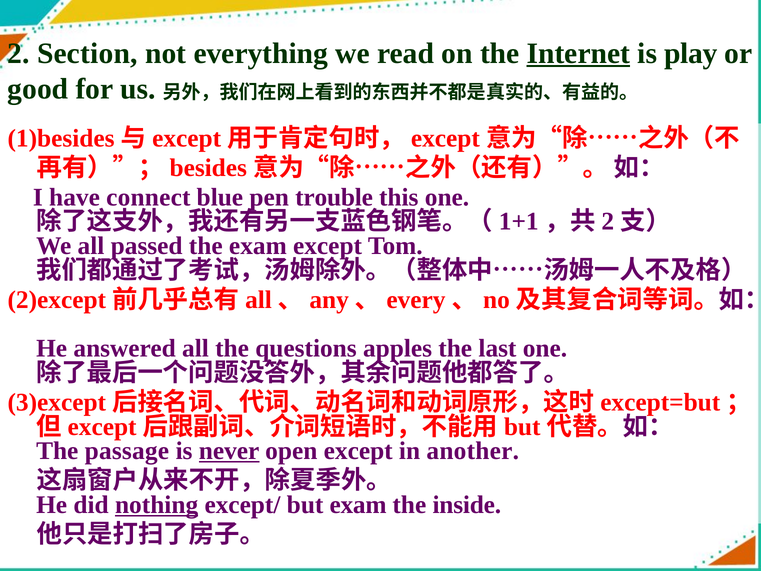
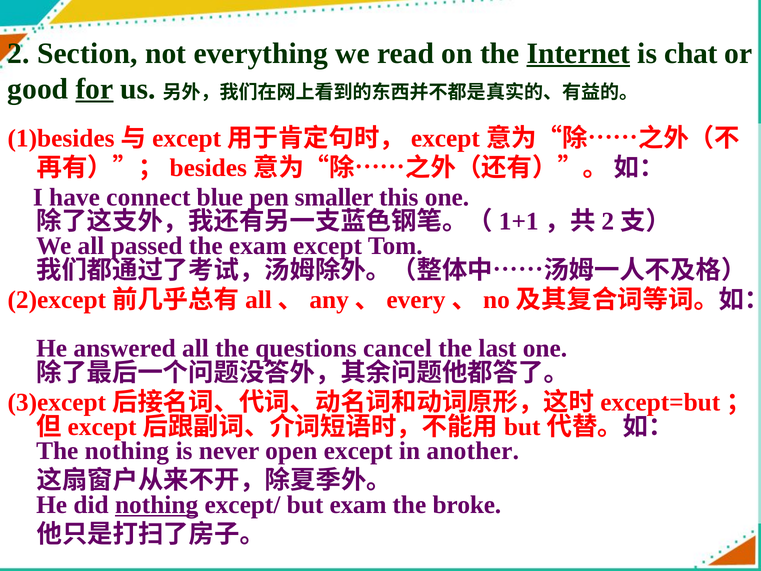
play: play -> chat (691, 53)
for underline: none -> present (94, 89)
trouble: trouble -> smaller (334, 197)
apples: apples -> cancel (397, 348)
The passage: passage -> nothing (127, 451)
never underline: present -> none (229, 451)
inside: inside -> broke (467, 505)
